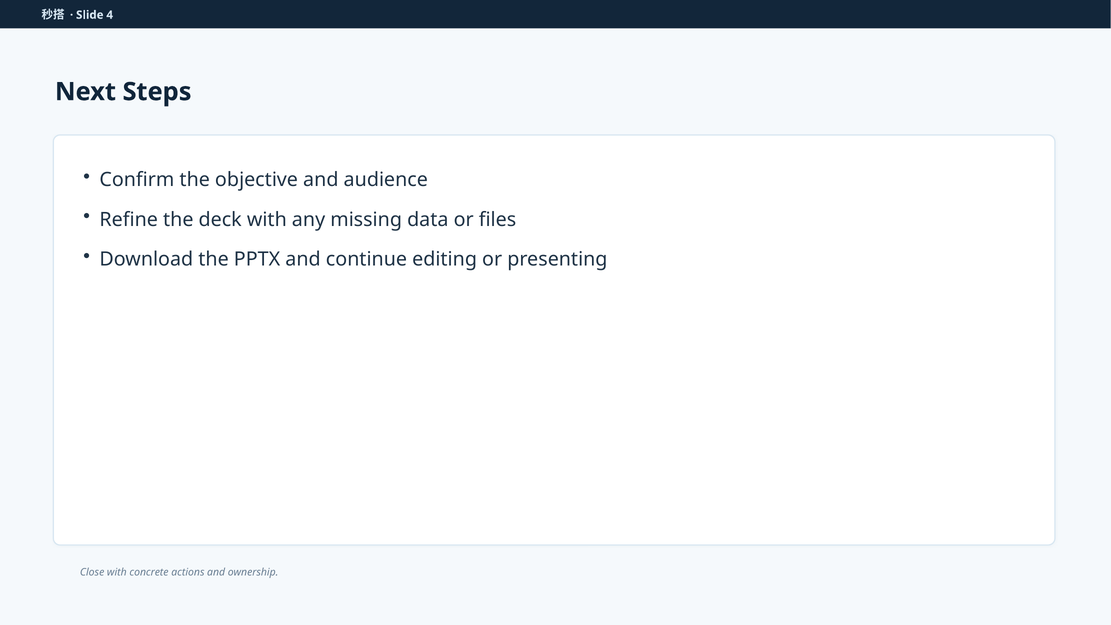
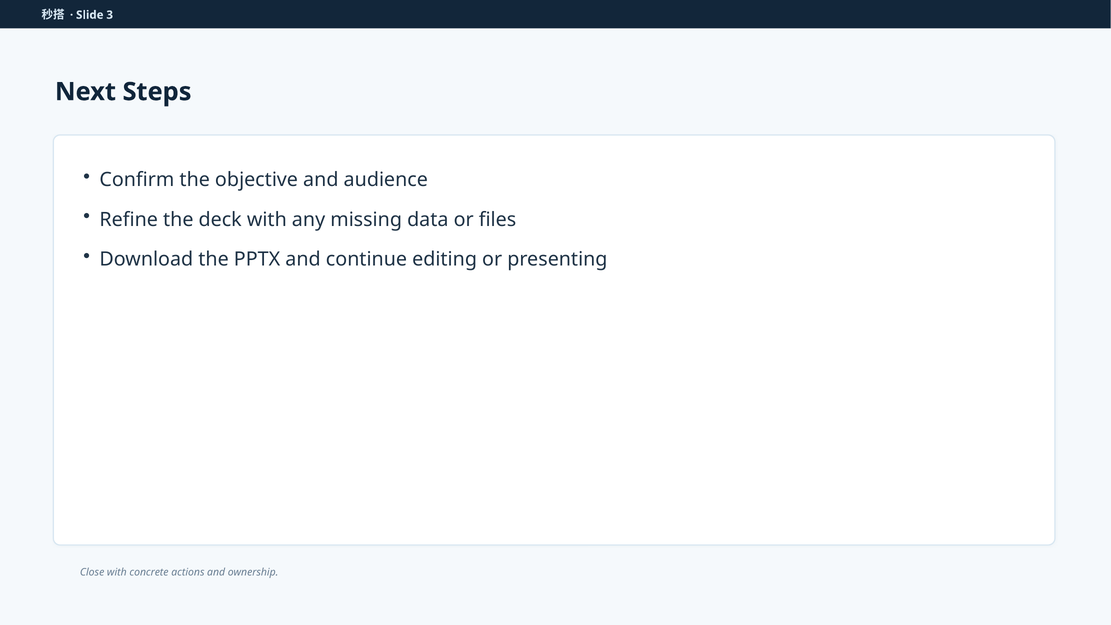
4: 4 -> 3 (110, 15)
